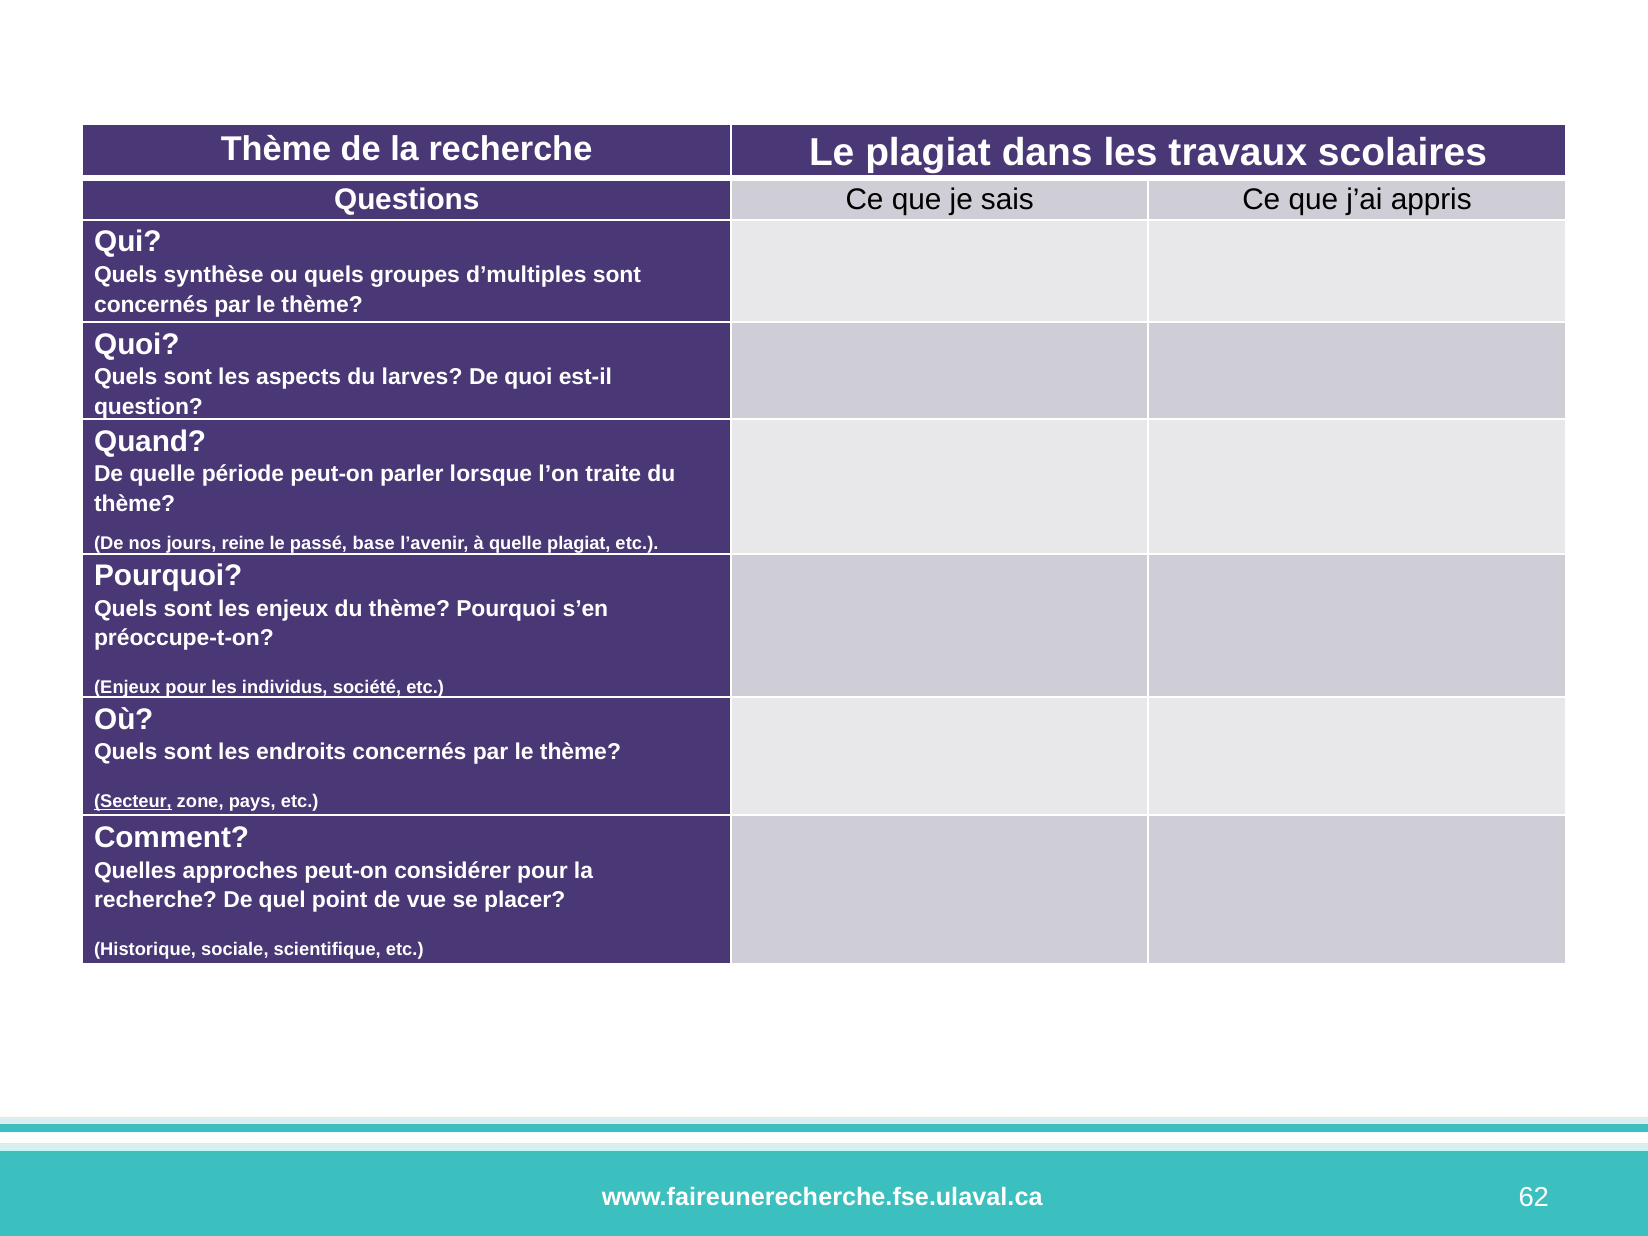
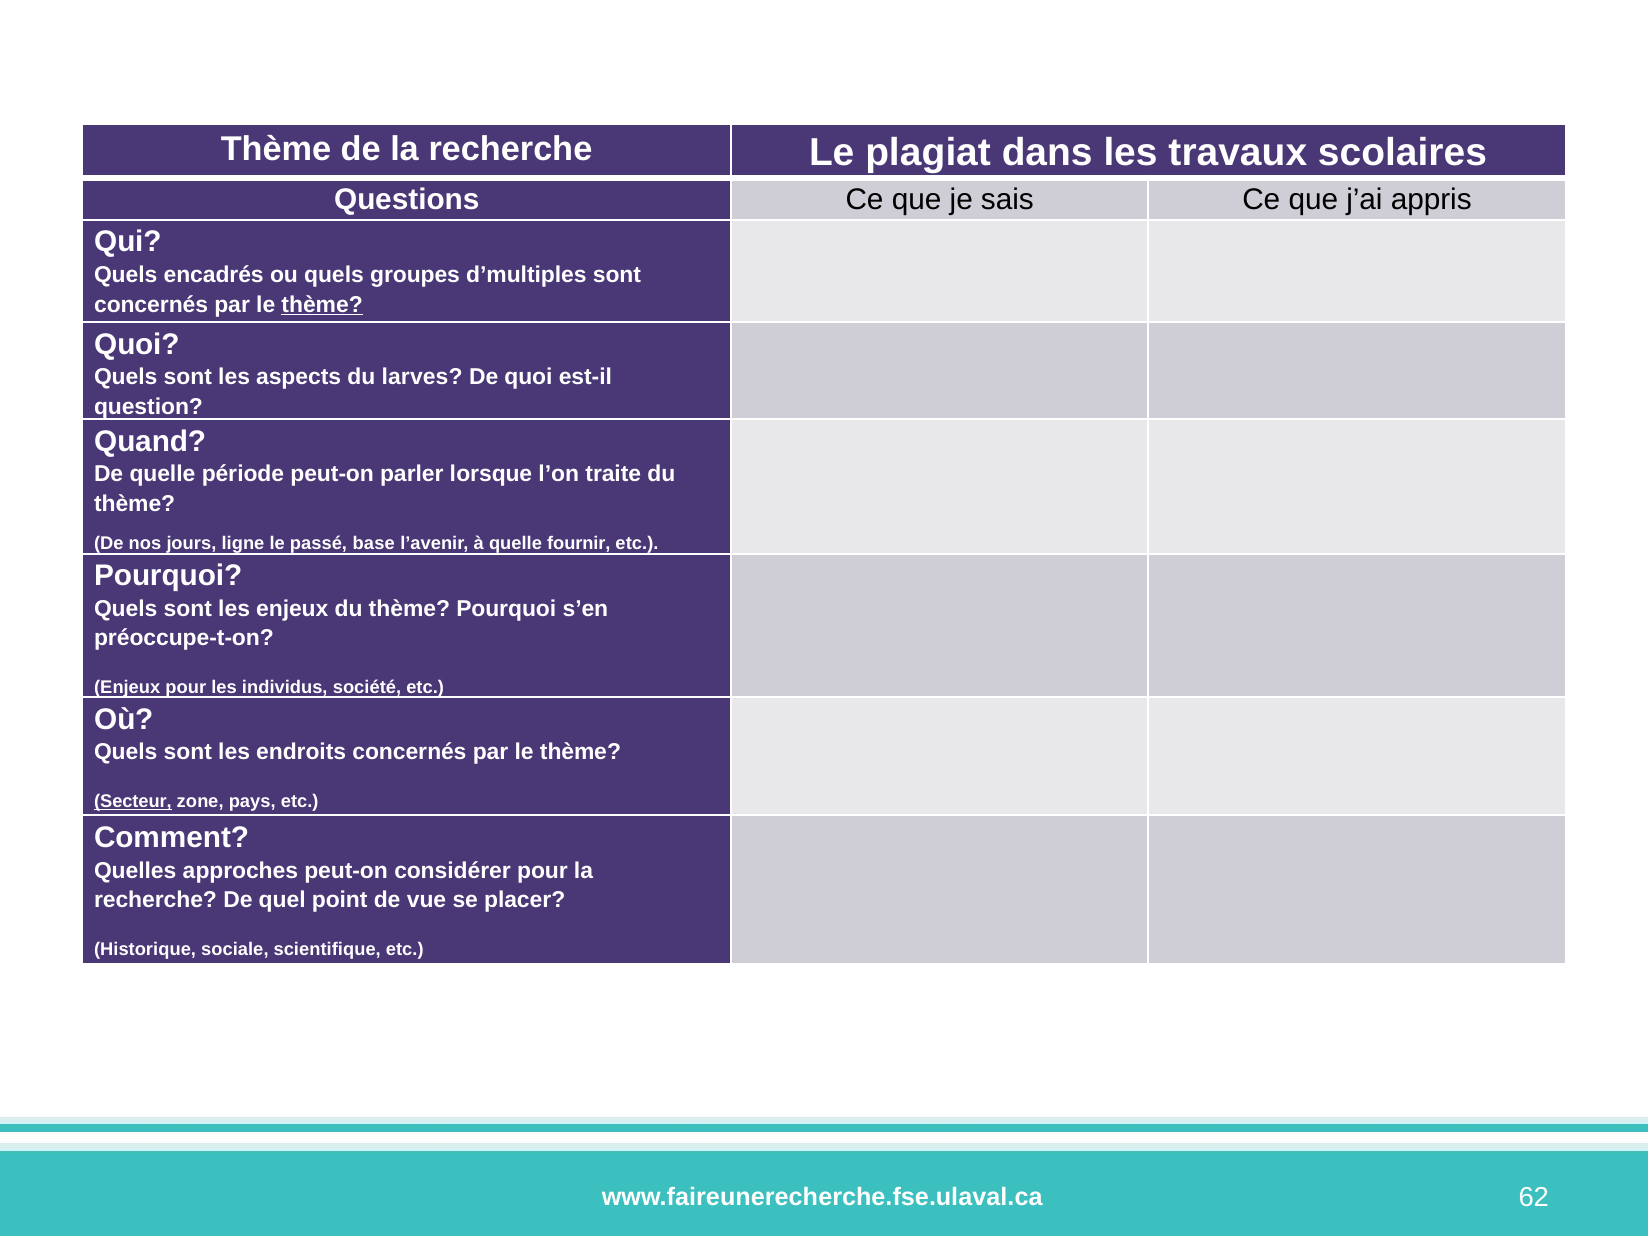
synthèse: synthèse -> encadrés (214, 275)
thème underline: none -> present (322, 305)
reine: reine -> ligne (243, 544)
quelle plagiat: plagiat -> fournir (579, 544)
